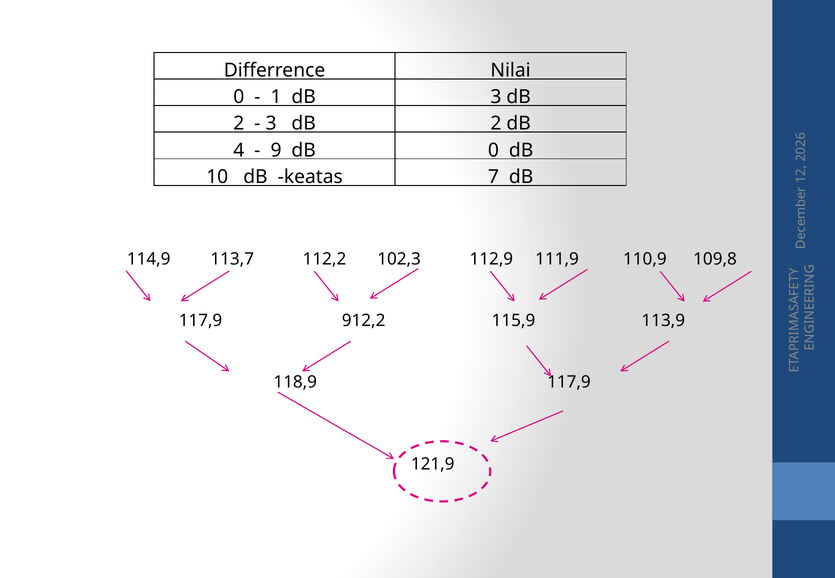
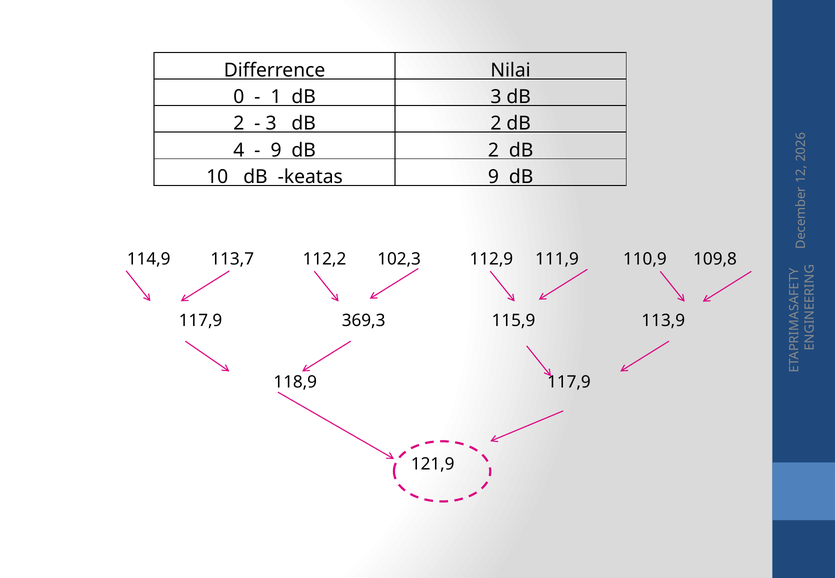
9 dB 0: 0 -> 2 (493, 150)
keatas 7: 7 -> 9 (493, 177)
912,2: 912,2 -> 369,3 (364, 321)
